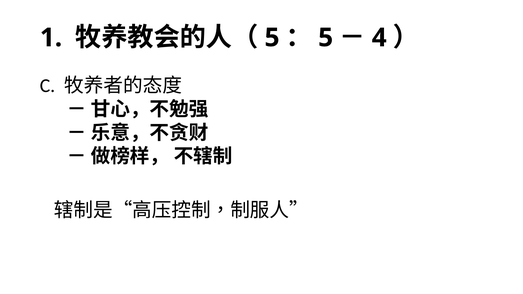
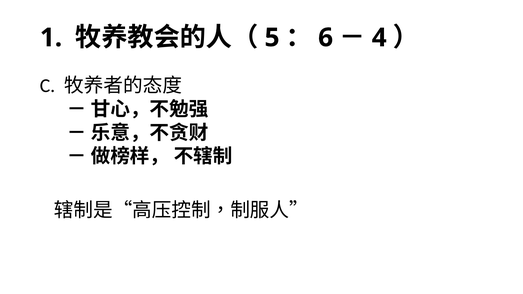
5: 5 -> 6 (326, 38)
